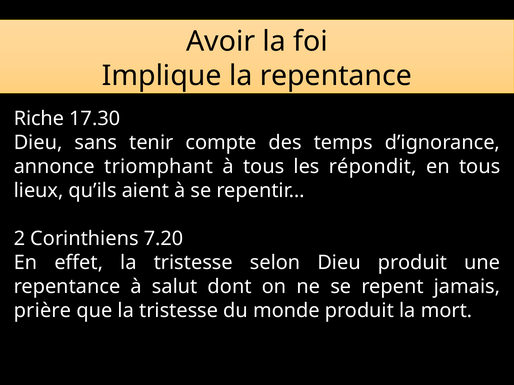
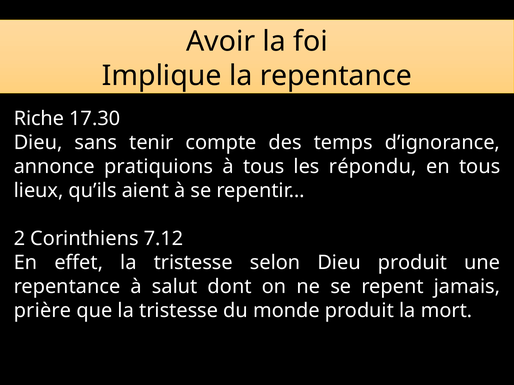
triomphant: triomphant -> pratiquions (159, 167)
répondit: répondit -> répondu (373, 167)
7.20: 7.20 -> 7.12 (164, 239)
